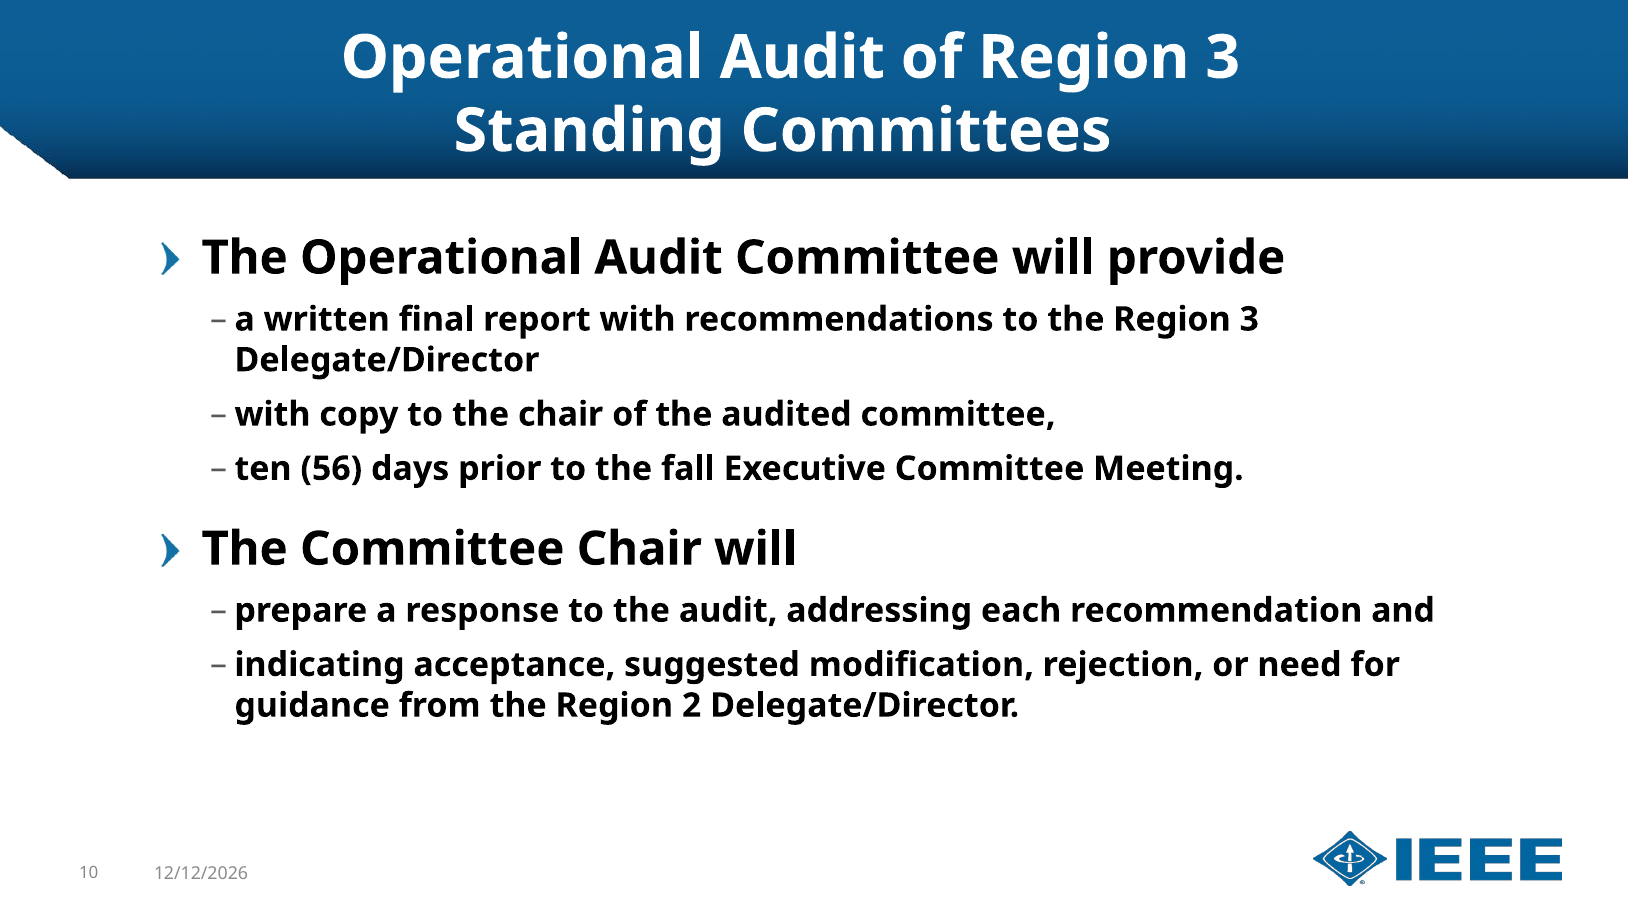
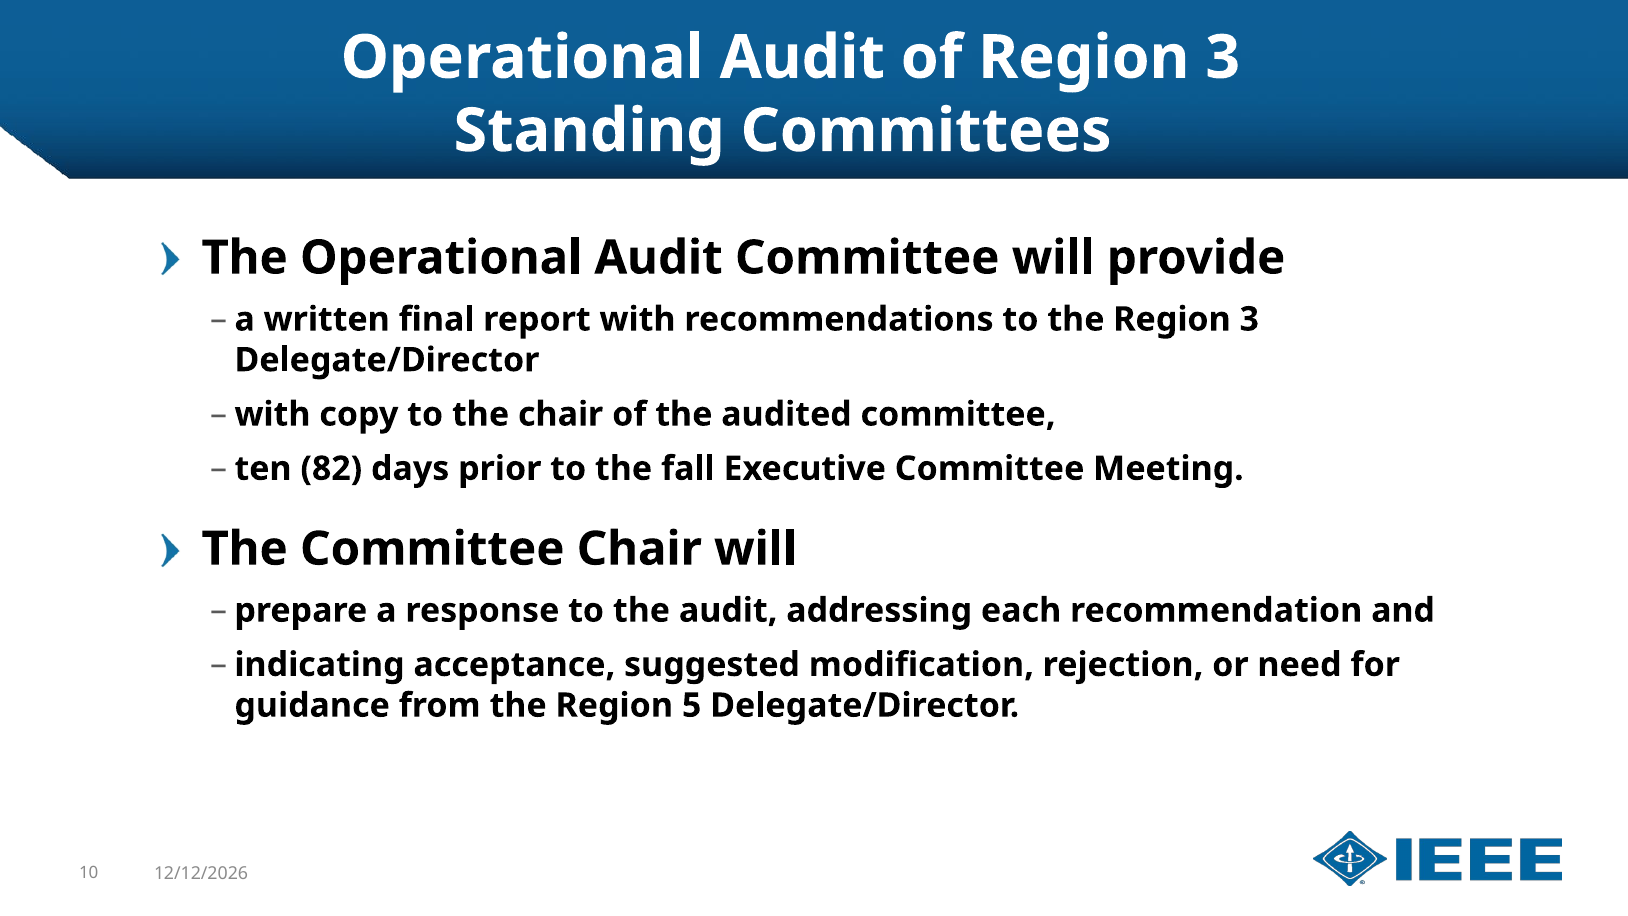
56: 56 -> 82 (331, 468)
2: 2 -> 5 (692, 705)
